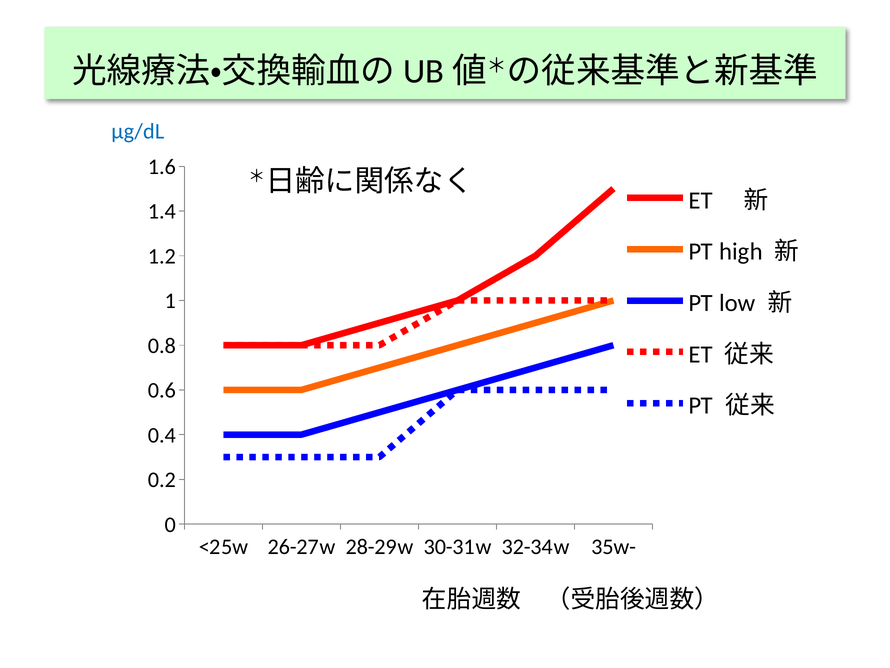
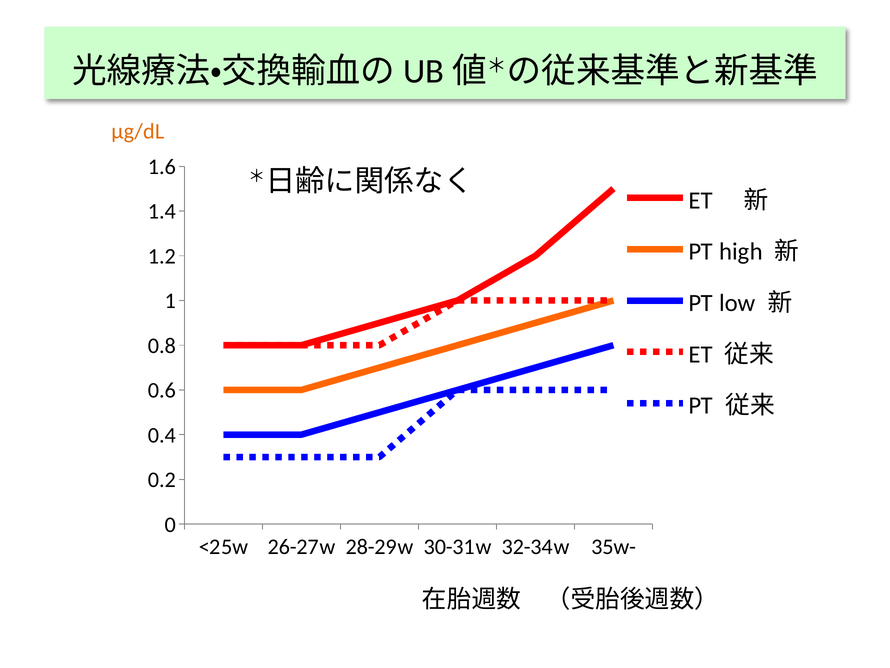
μg/dL colour: blue -> orange (138, 131)
